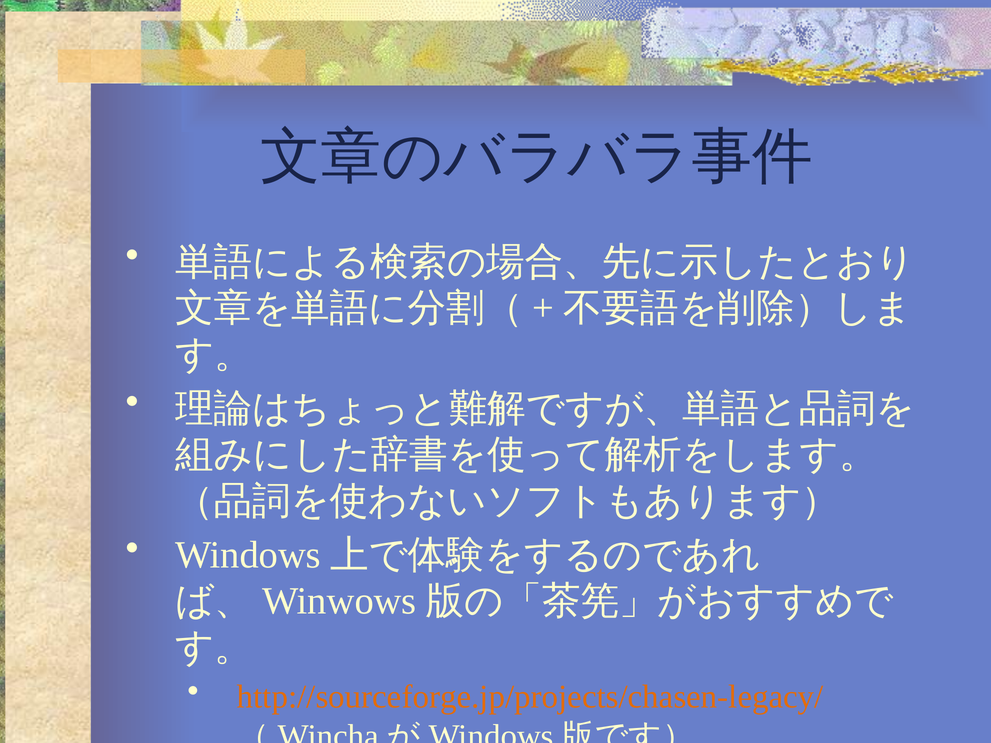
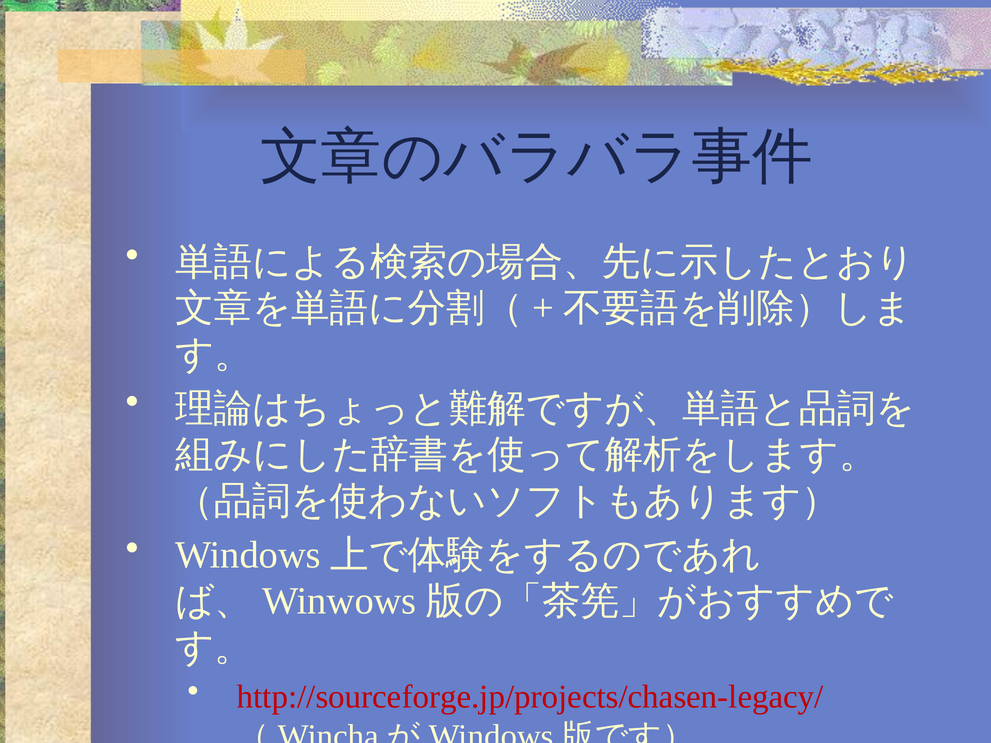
http://sourceforge.jp/projects/chasen-legacy/ colour: orange -> red (530, 697)
